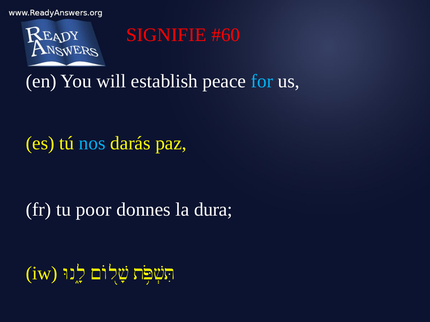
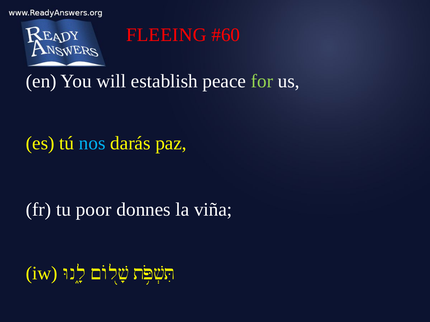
SIGNIFIE: SIGNIFIE -> FLEEING (166, 35)
for colour: light blue -> light green (262, 81)
dura: dura -> viña (213, 210)
